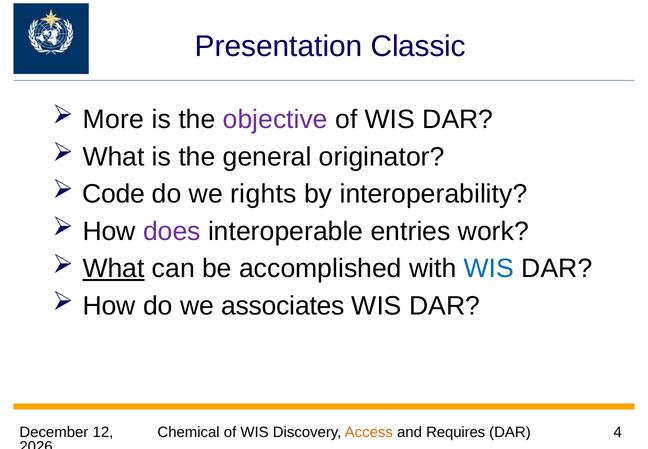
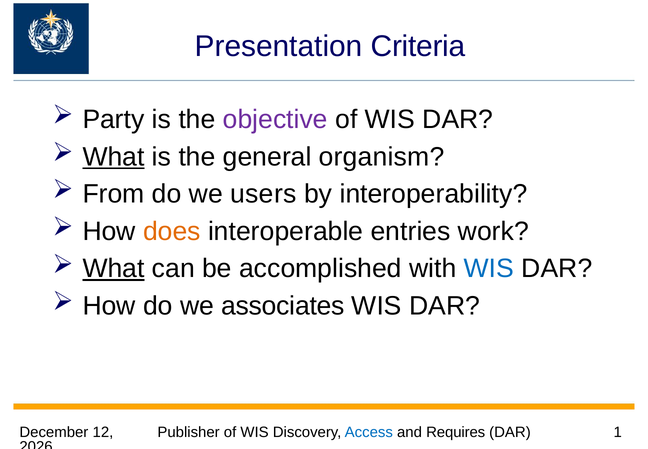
Classic: Classic -> Criteria (418, 47)
More: More -> Party (114, 119)
What underline: none -> present (114, 157)
originator: originator -> organism (382, 157)
Code: Code -> From (114, 194)
rights: rights -> users (263, 194)
does colour: purple -> orange (172, 231)
Chemical: Chemical -> Publisher (189, 432)
Access colour: orange -> blue (369, 432)
4: 4 -> 1 (618, 432)
